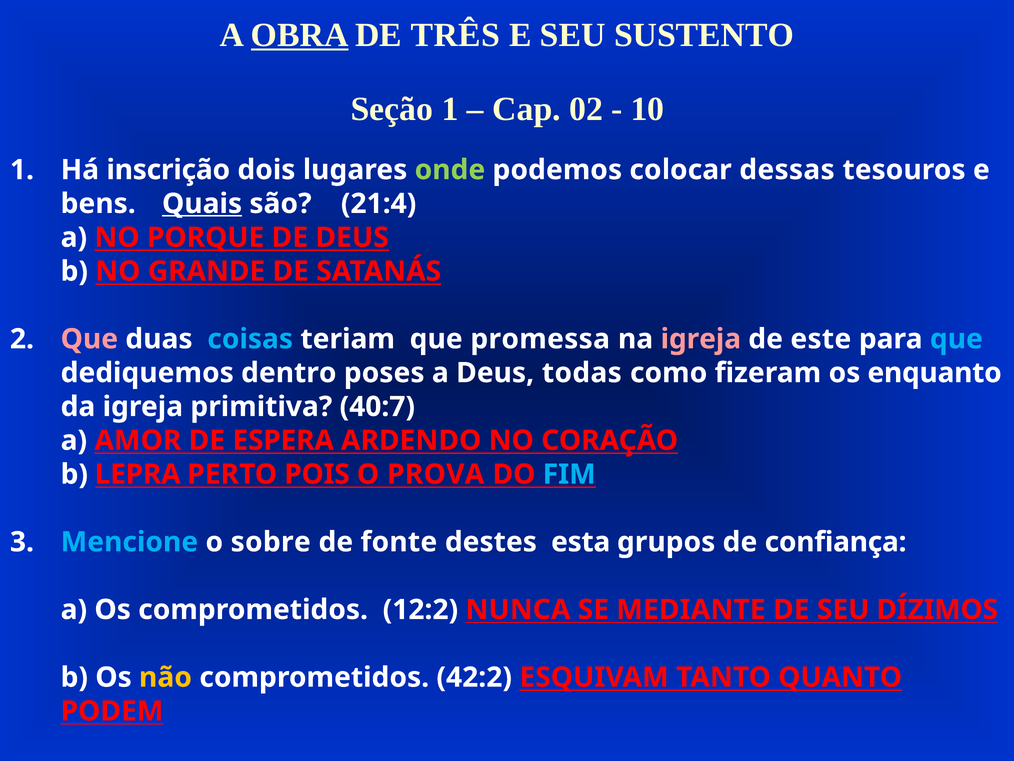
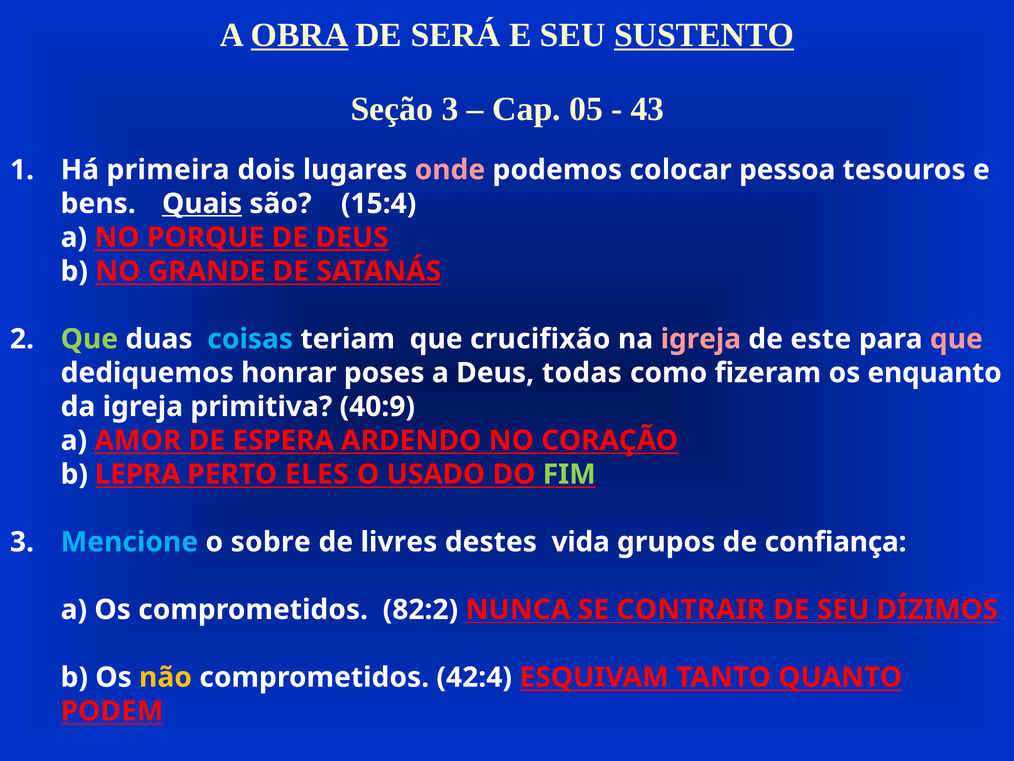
TRÊS: TRÊS -> SERÁ (456, 35)
SUSTENTO underline: none -> present (704, 35)
Seção 1: 1 -> 3 (450, 109)
02: 02 -> 05 (586, 109)
10: 10 -> 43 (647, 109)
inscrição: inscrição -> primeira (168, 170)
onde colour: light green -> pink (450, 170)
dessas: dessas -> pessoa (787, 170)
21:4: 21:4 -> 15:4 (379, 204)
DEUS underline: none -> present (352, 237)
Que colour: pink -> light green (89, 339)
promessa: promessa -> crucifixão (540, 339)
que colour: light blue -> pink (956, 339)
dentro: dentro -> honrar (289, 373)
40:7: 40:7 -> 40:9 (377, 406)
POIS: POIS -> ELES (317, 474)
PROVA: PROVA -> USADO (436, 474)
FIM colour: light blue -> light green (569, 474)
fonte: fonte -> livres (399, 542)
esta: esta -> vida (581, 542)
12:2: 12:2 -> 82:2 (420, 609)
MEDIANTE: MEDIANTE -> CONTRAIR (691, 609)
42:2: 42:2 -> 42:4 (474, 677)
